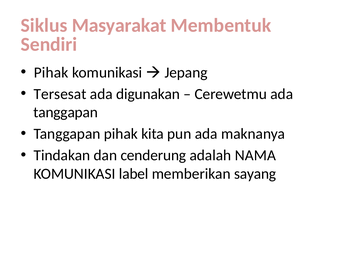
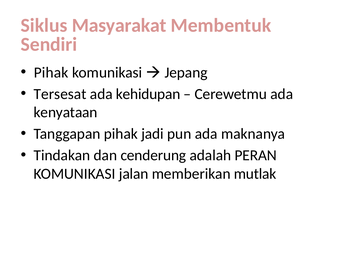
digunakan: digunakan -> kehidupan (148, 94)
tanggapan: tanggapan -> kenyataan (66, 112)
kita: kita -> jadi (153, 134)
NAMA: NAMA -> PERAN (256, 155)
label: label -> jalan (134, 174)
sayang: sayang -> mutlak (255, 174)
